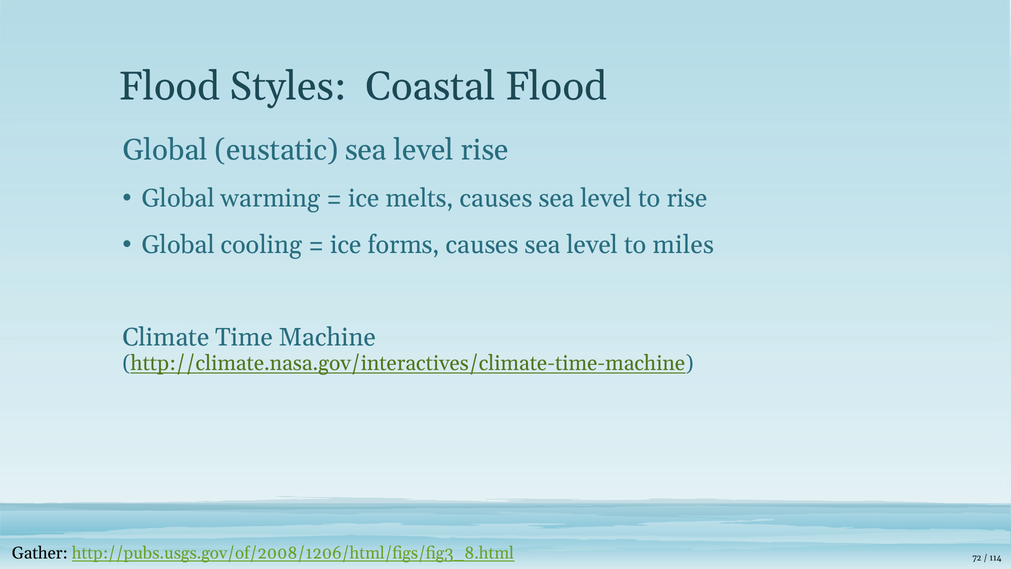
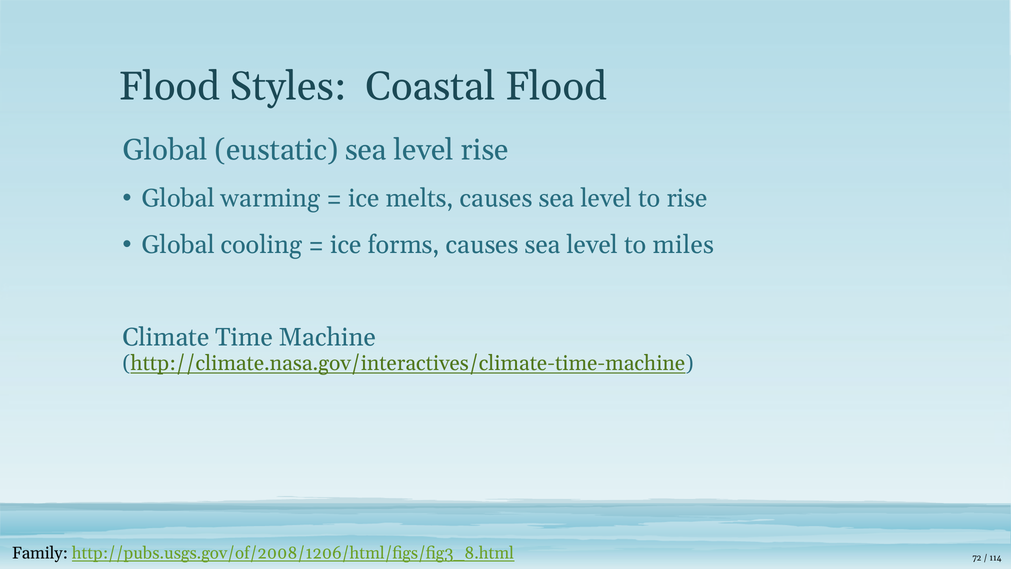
Gather: Gather -> Family (40, 553)
